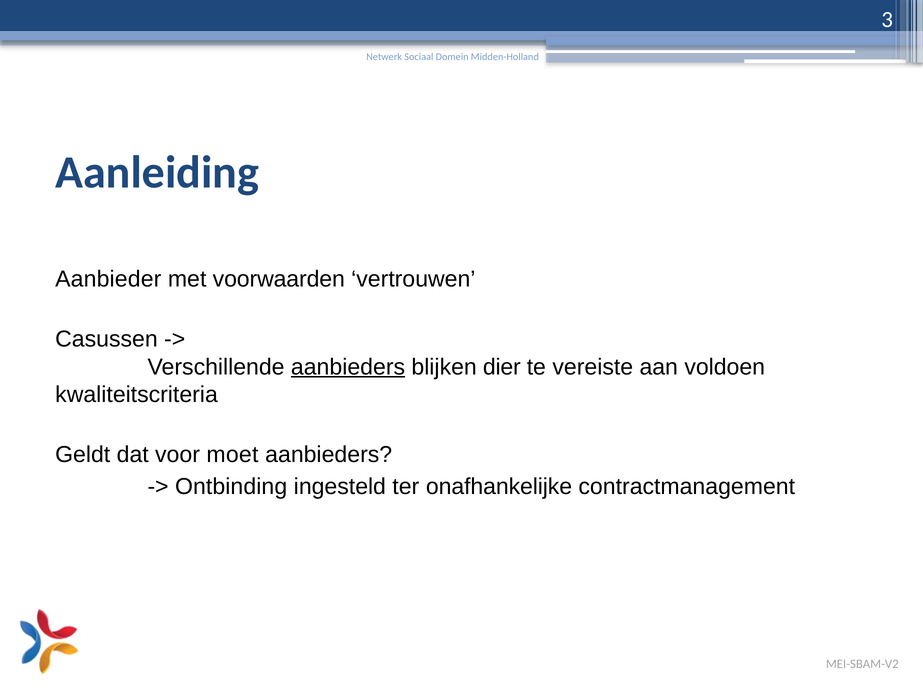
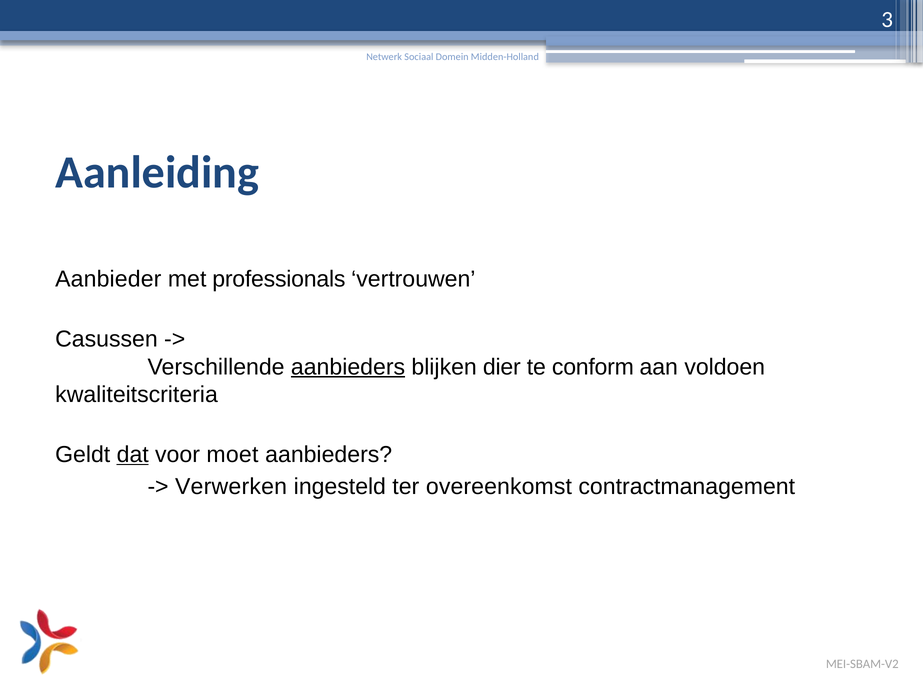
voorwaarden: voorwaarden -> professionals (279, 279)
vereiste: vereiste -> conform (593, 367)
dat underline: none -> present (133, 455)
Ontbinding: Ontbinding -> Verwerken (231, 487)
onafhankelijke: onafhankelijke -> overeenkomst (499, 487)
